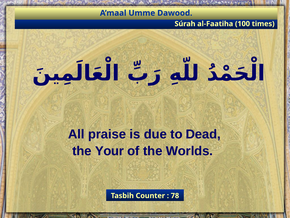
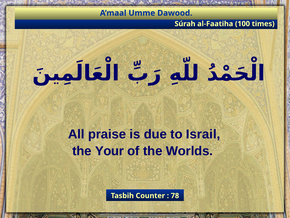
Dead: Dead -> Israil (203, 134)
